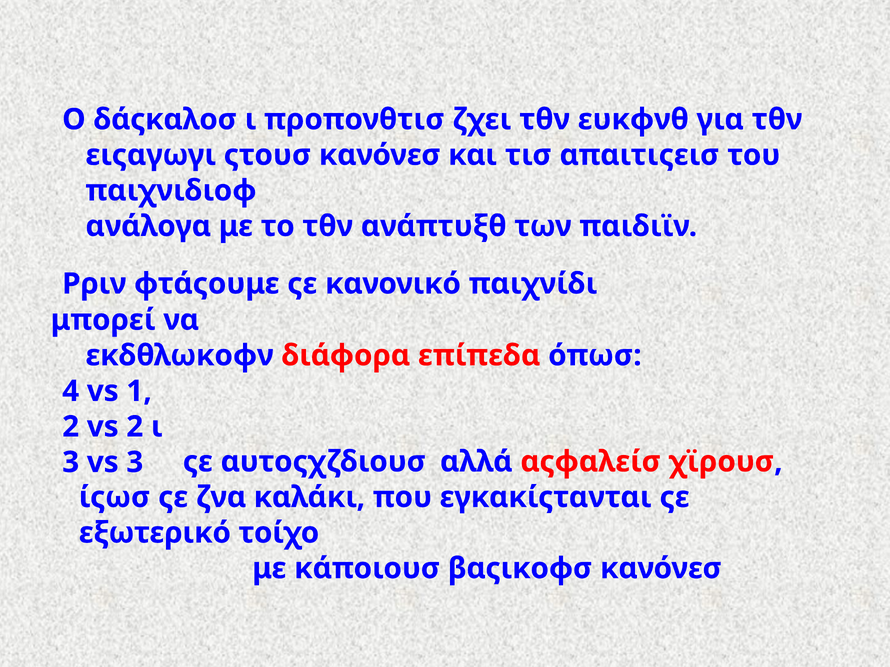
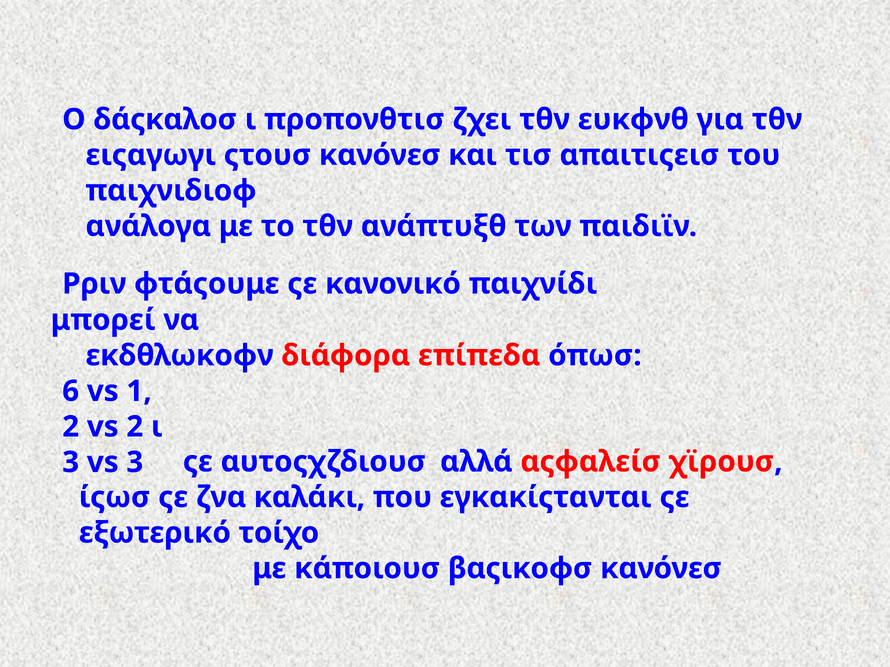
4: 4 -> 6 (71, 391)
